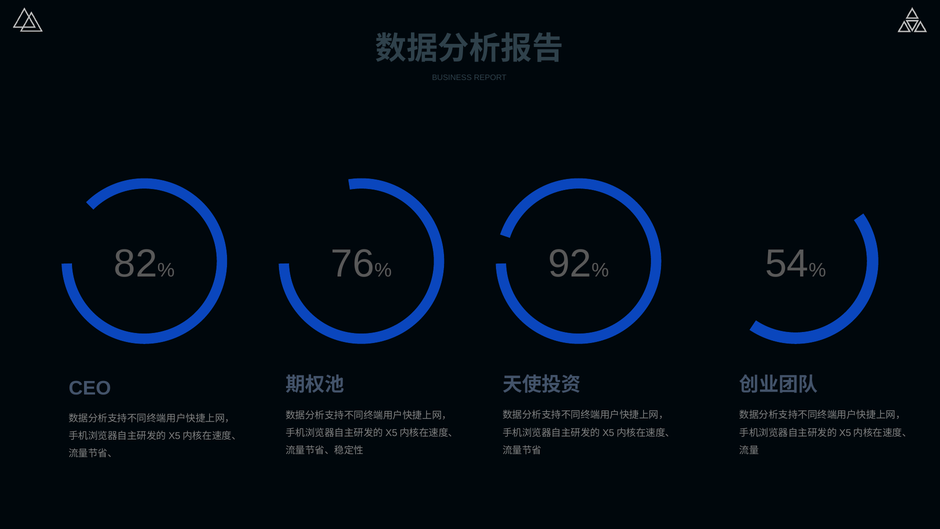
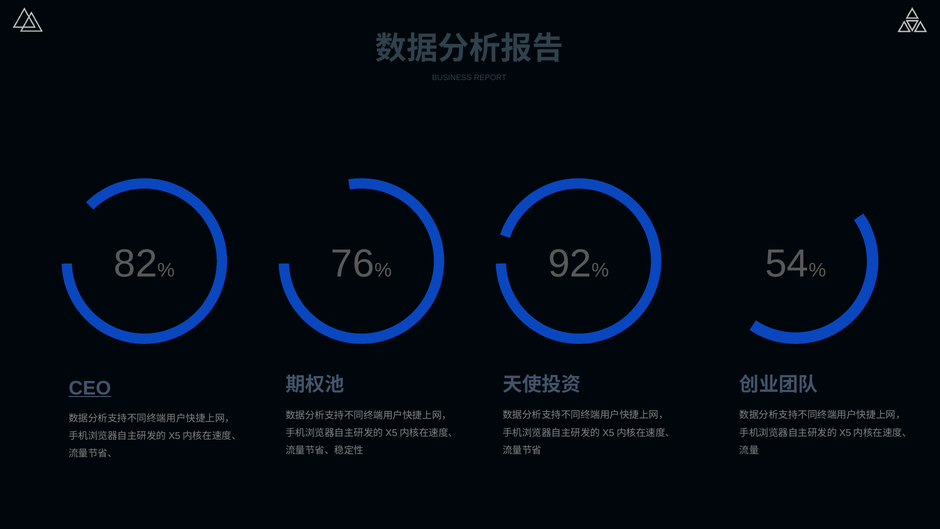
CEO underline: none -> present (90, 388)
